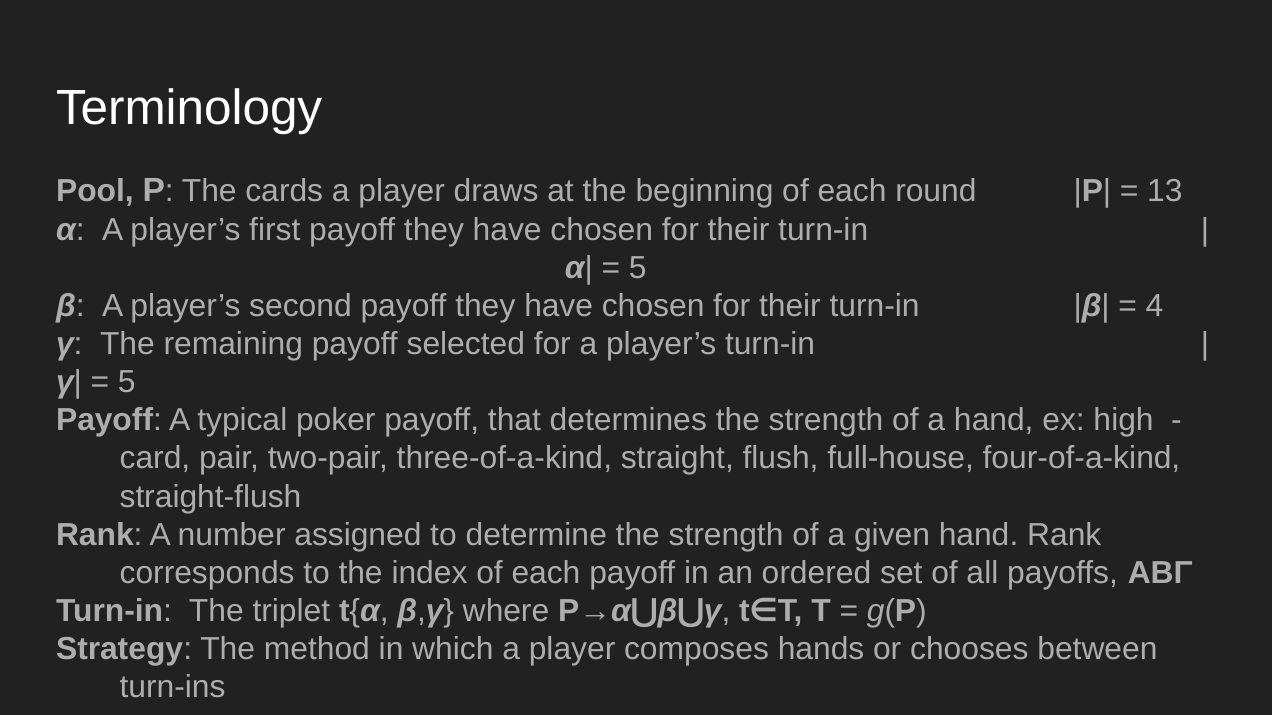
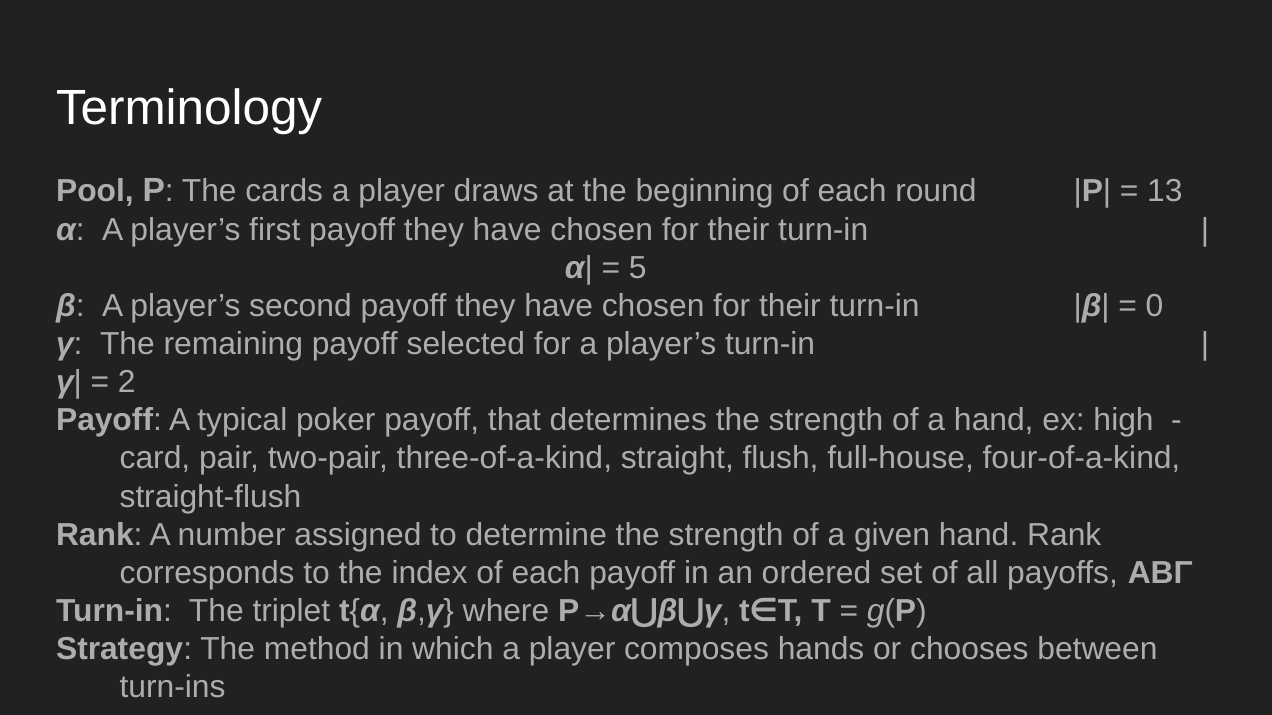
4: 4 -> 0 (1155, 306)
5: 5 -> 2 (127, 382)
